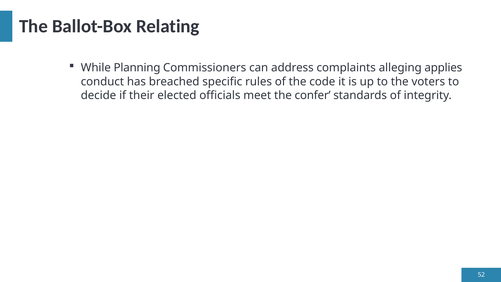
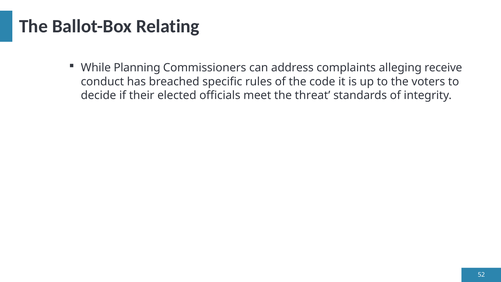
applies: applies -> receive (443, 68)
confer: confer -> threat (313, 95)
